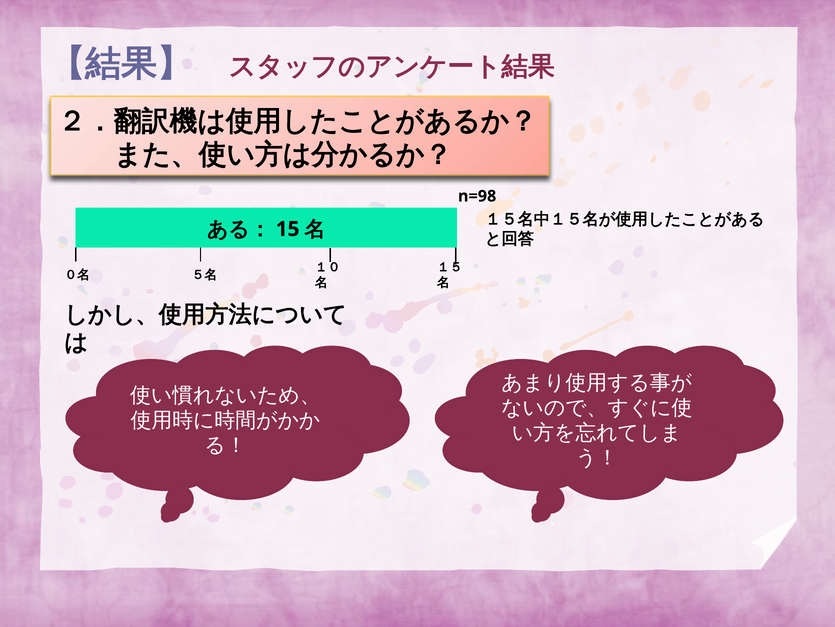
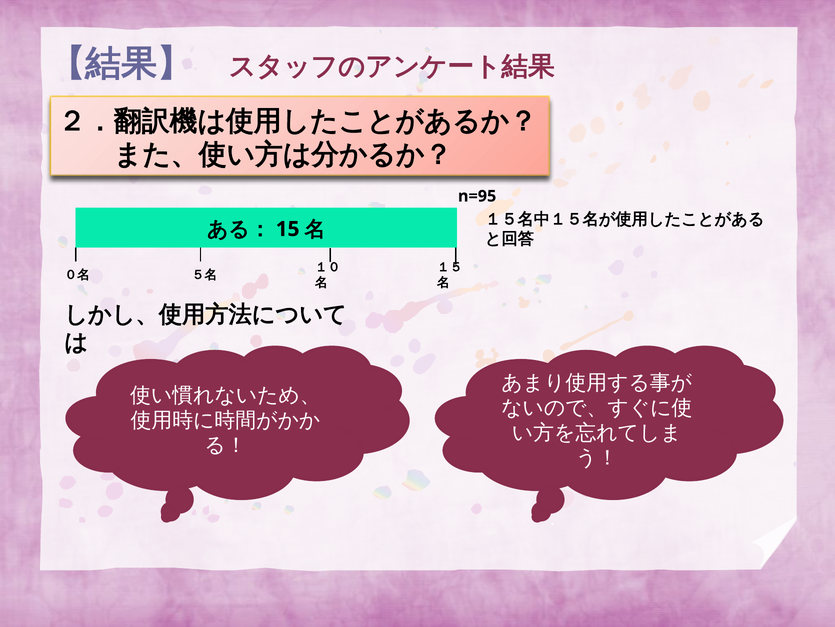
n=98: n=98 -> n=95 (477, 196)
